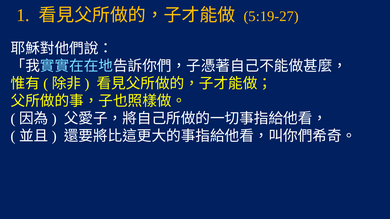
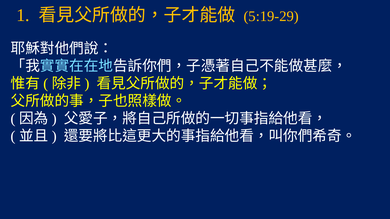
5:19-27: 5:19-27 -> 5:19-29 (271, 16)
